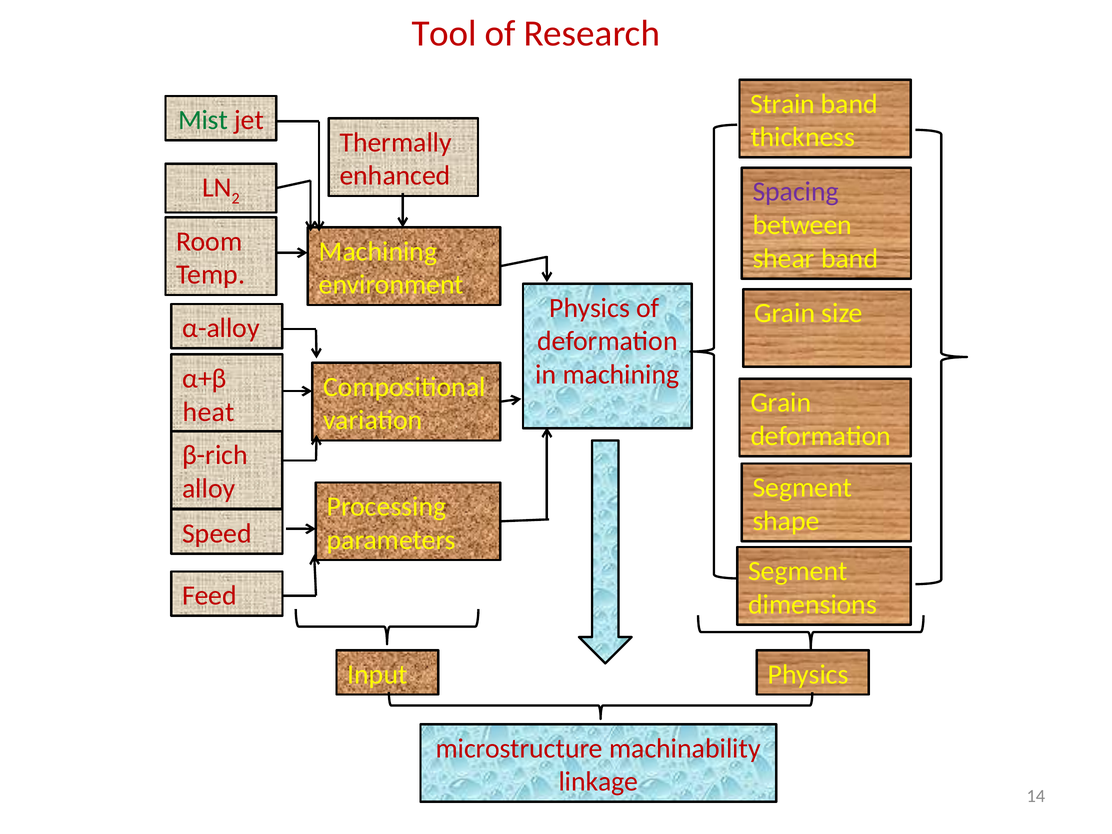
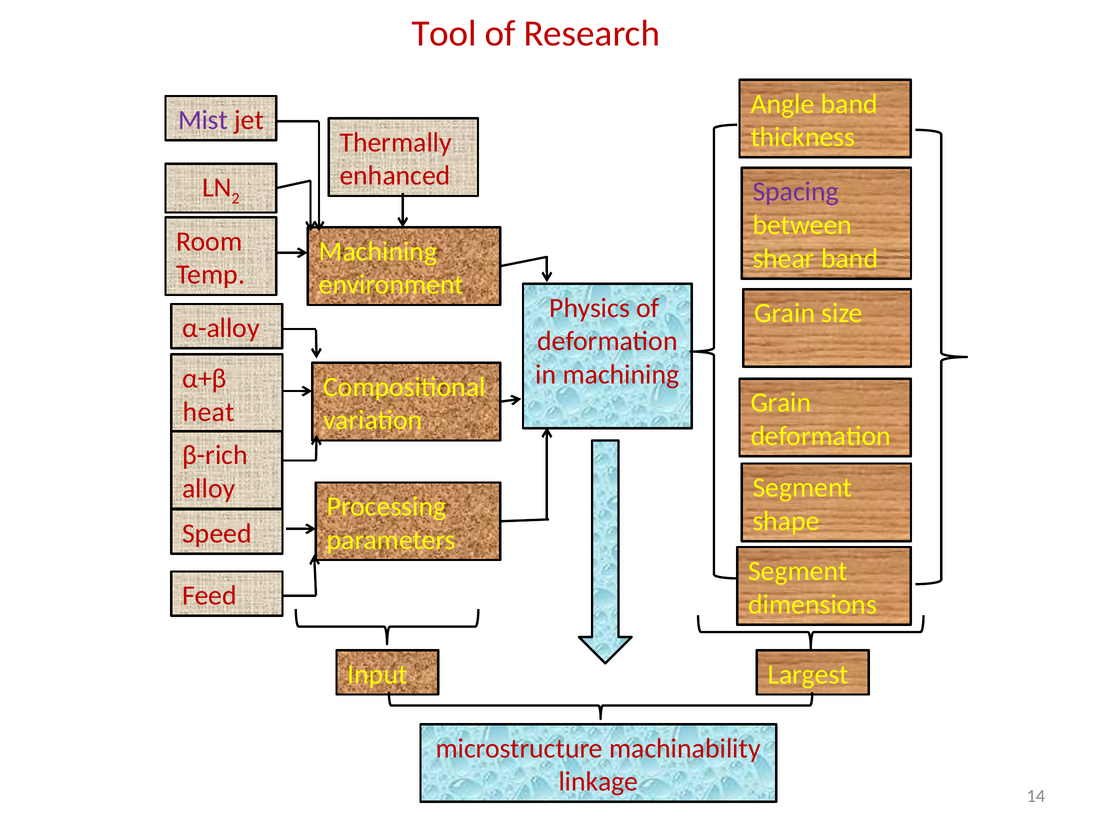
Strain: Strain -> Angle (783, 104)
Mist colour: green -> purple (203, 120)
Input Physics: Physics -> Largest (808, 674)
